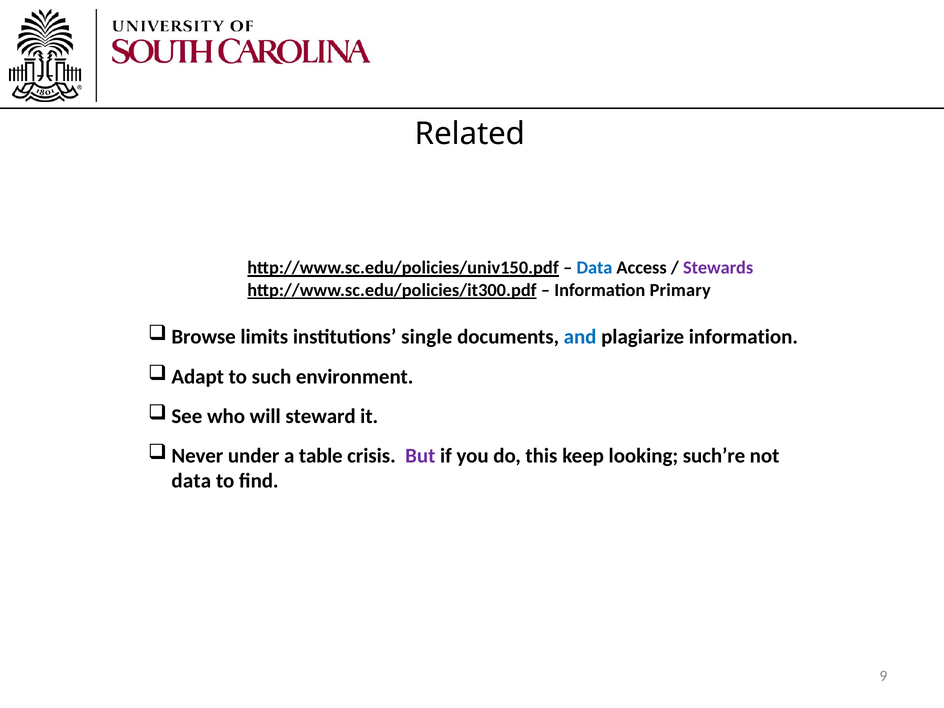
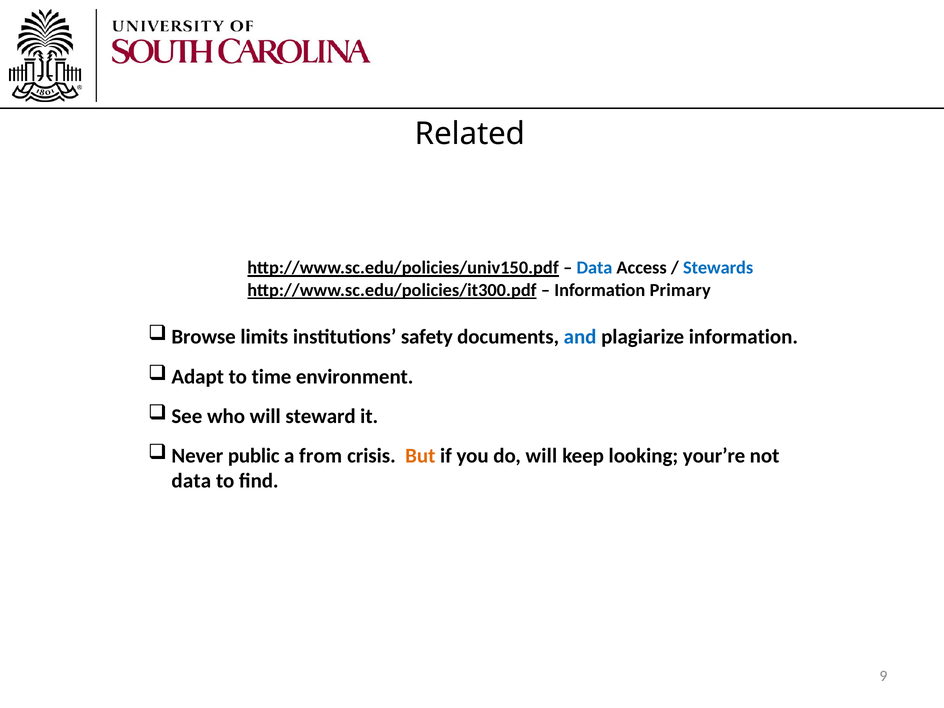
Stewards colour: purple -> blue (718, 268)
single: single -> safety (427, 337)
such: such -> time (272, 377)
under: under -> public (254, 456)
table: table -> from (321, 456)
But colour: purple -> orange (420, 456)
do this: this -> will (541, 456)
such’re: such’re -> your’re (714, 456)
